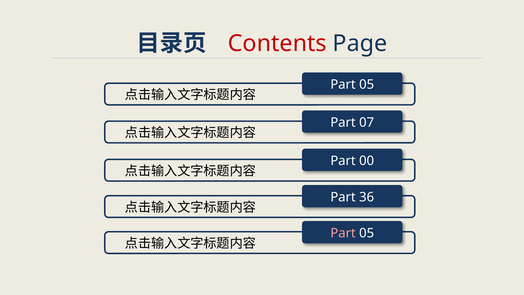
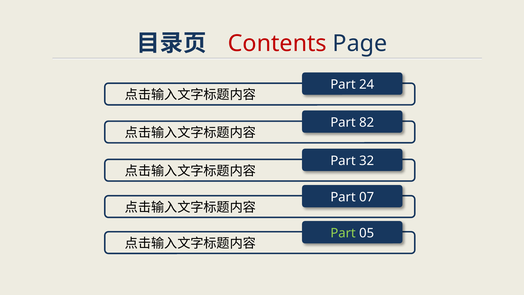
05: 05 -> 24 (367, 84)
07: 07 -> 82 (367, 122)
00: 00 -> 32 (367, 161)
36: 36 -> 07 (367, 197)
Part colour: pink -> light green (343, 233)
